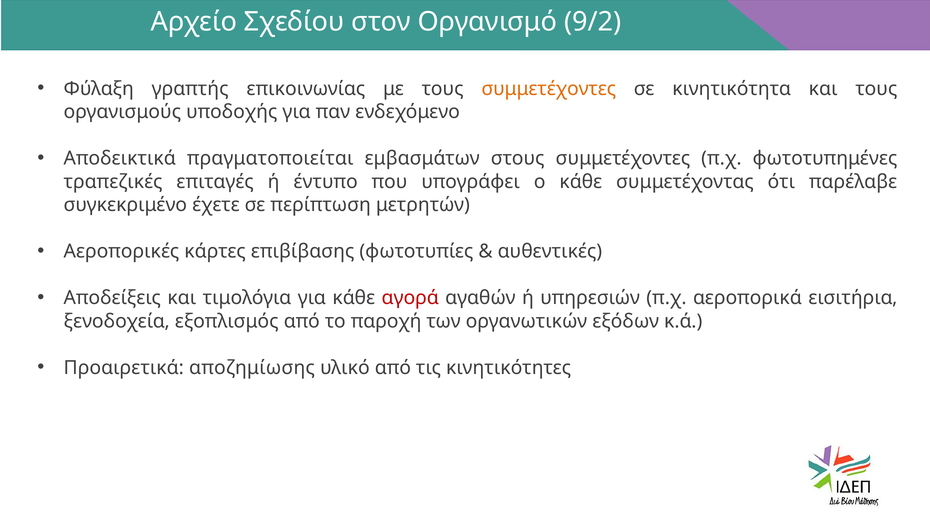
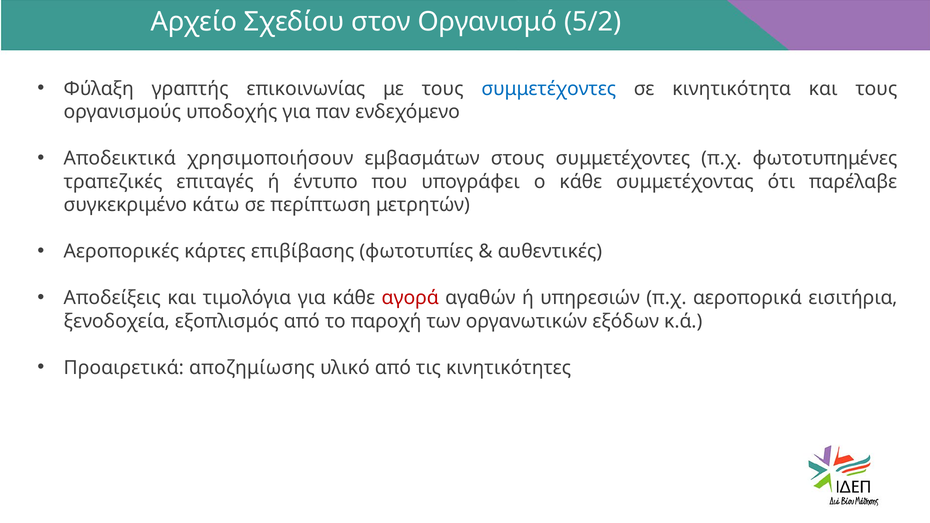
9/2: 9/2 -> 5/2 (593, 22)
συμμετέχοντες colour: orange -> blue (549, 89)
πραγματοποιείται: πραγματοποιείται -> χρησιμοποιήσουν (270, 158)
έχετε: έχετε -> κάτω (216, 205)
